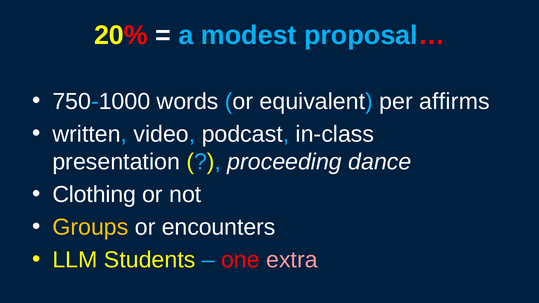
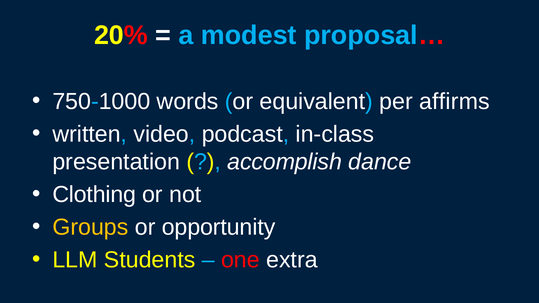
proceeding: proceeding -> accomplish (285, 162)
encounters: encounters -> opportunity (219, 227)
extra colour: pink -> white (292, 260)
